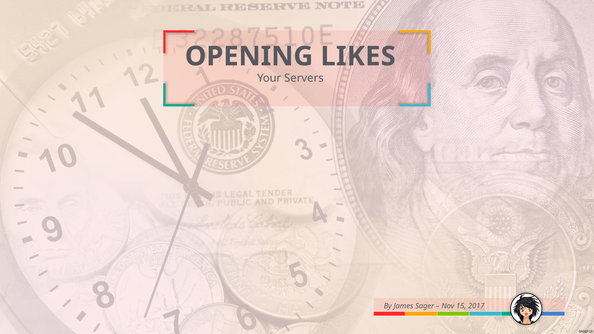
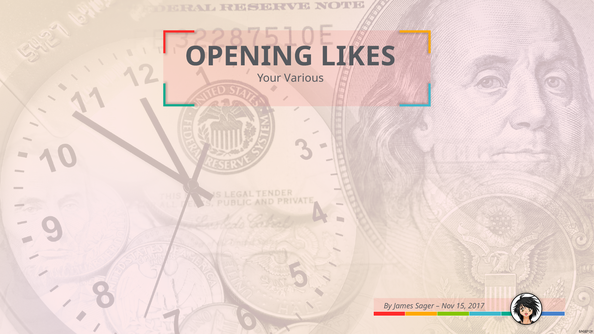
Servers: Servers -> Various (304, 78)
